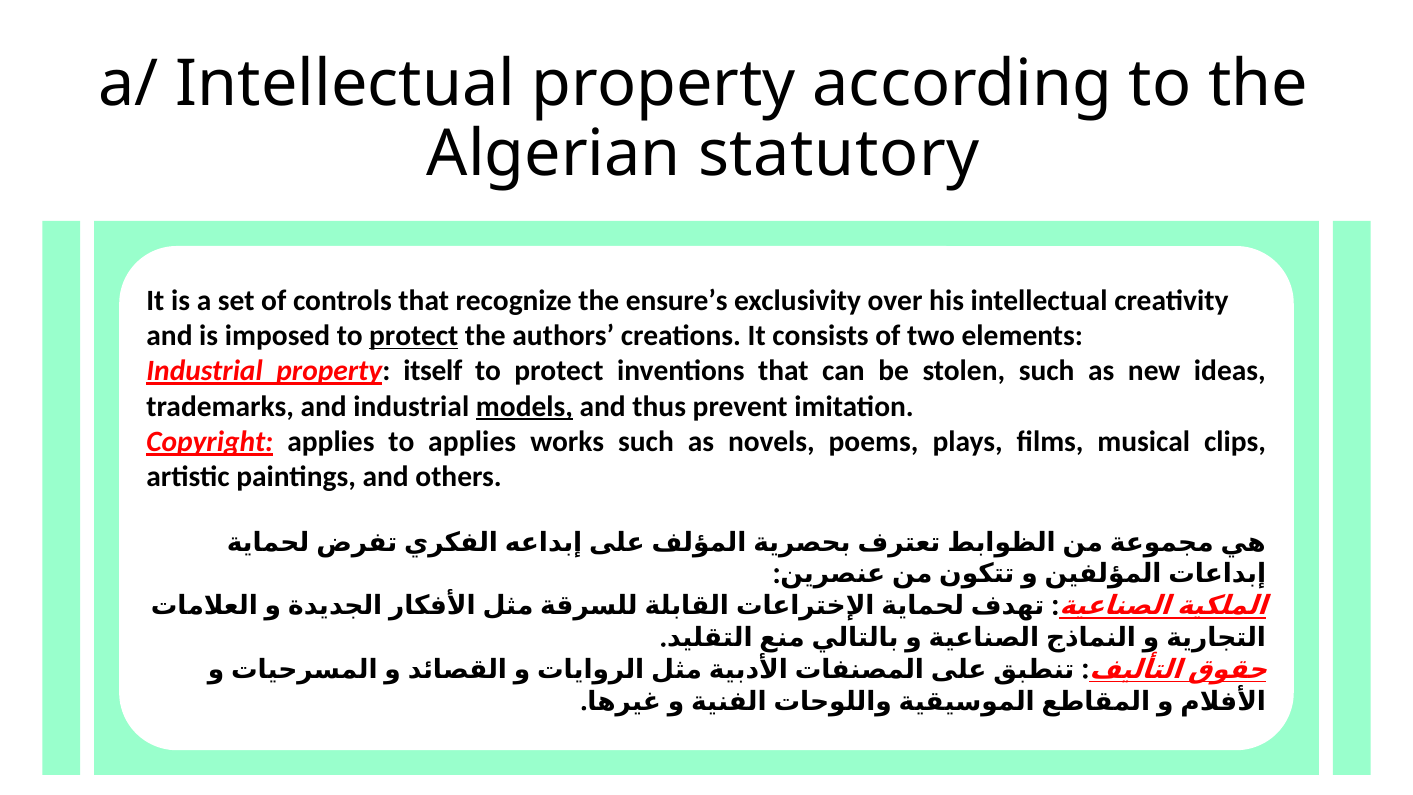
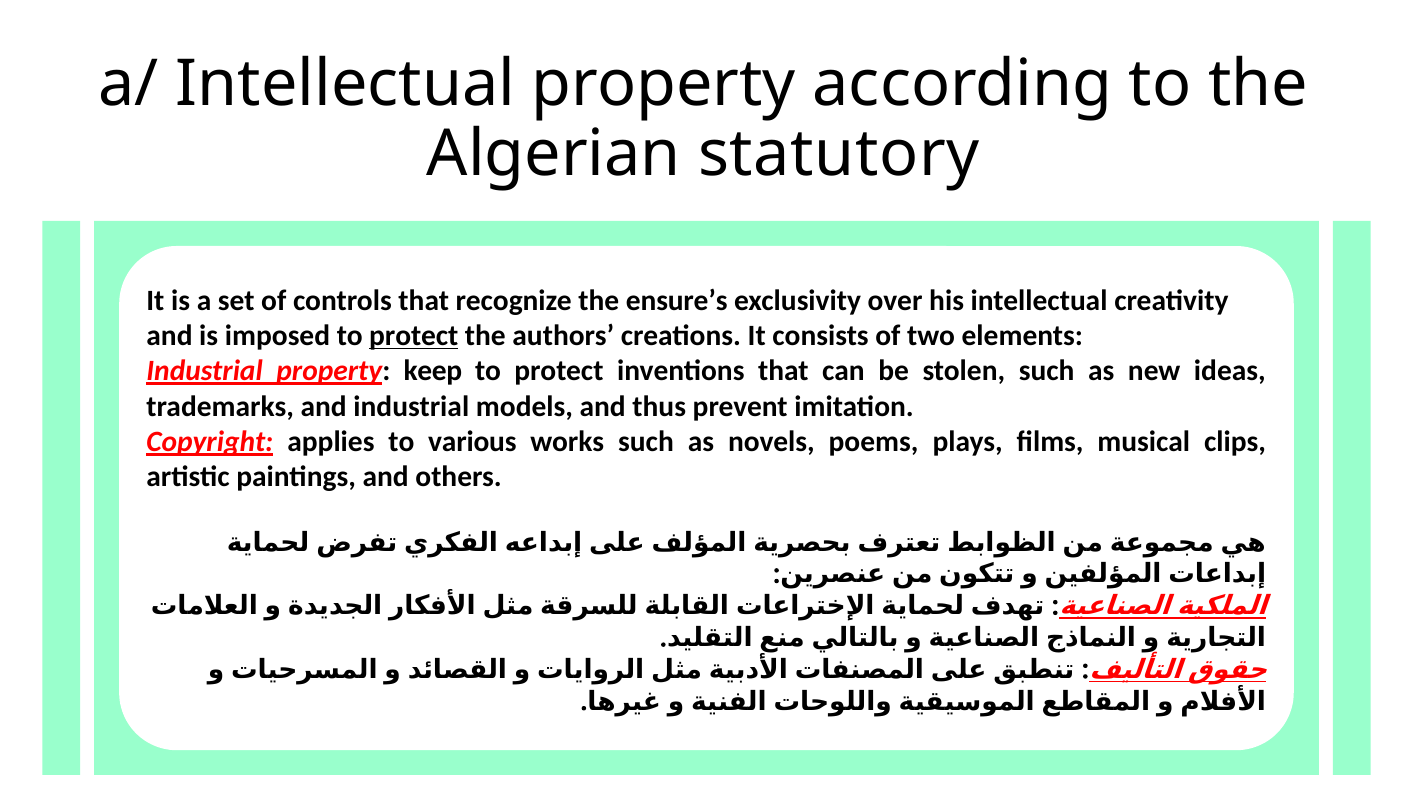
itself: itself -> keep (433, 371)
models underline: present -> none (524, 406)
to applies: applies -> various (472, 442)
